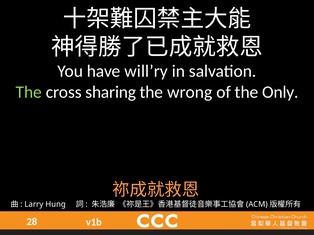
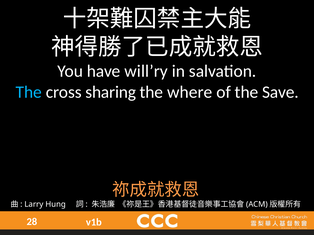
The colour: light green -> light blue (29, 92)
wrong: wrong -> where (190, 92)
Only: Only -> Save (280, 92)
